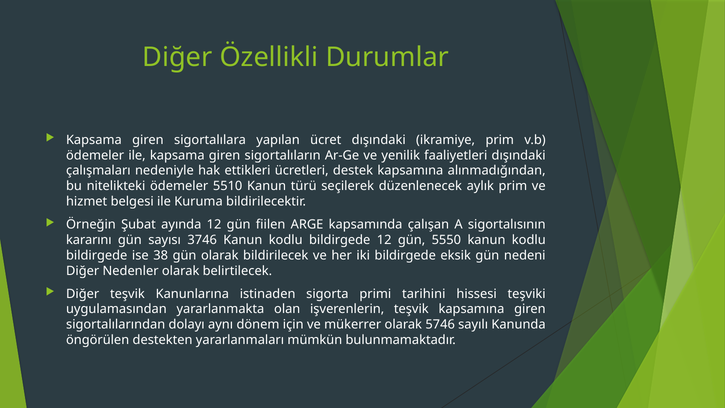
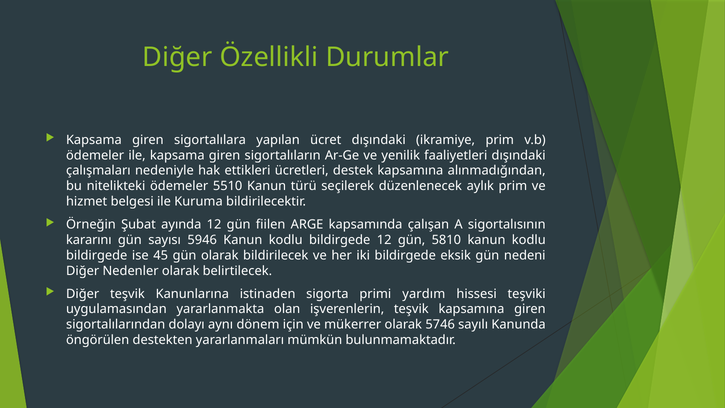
3746: 3746 -> 5946 (202, 240)
5550: 5550 -> 5810 (446, 240)
38: 38 -> 45 (161, 255)
tarihini: tarihini -> yardım (424, 294)
